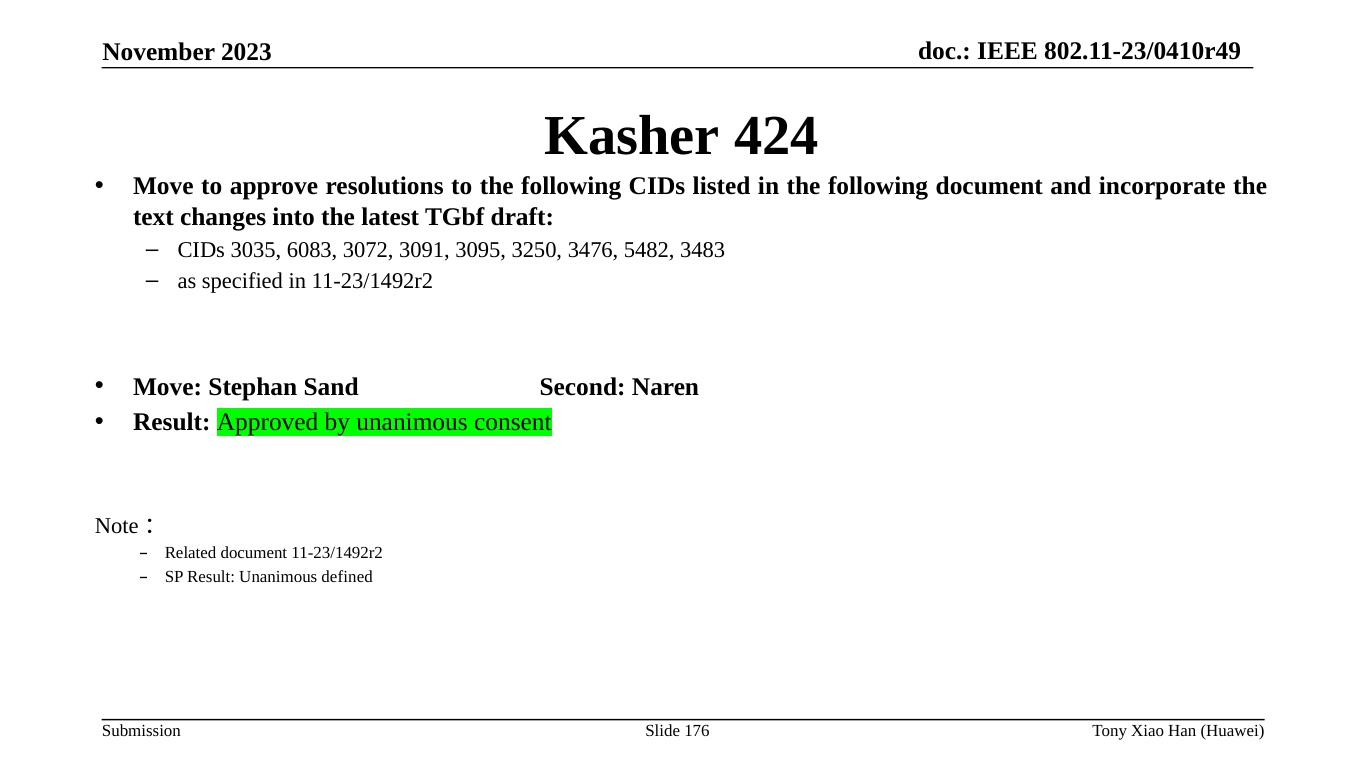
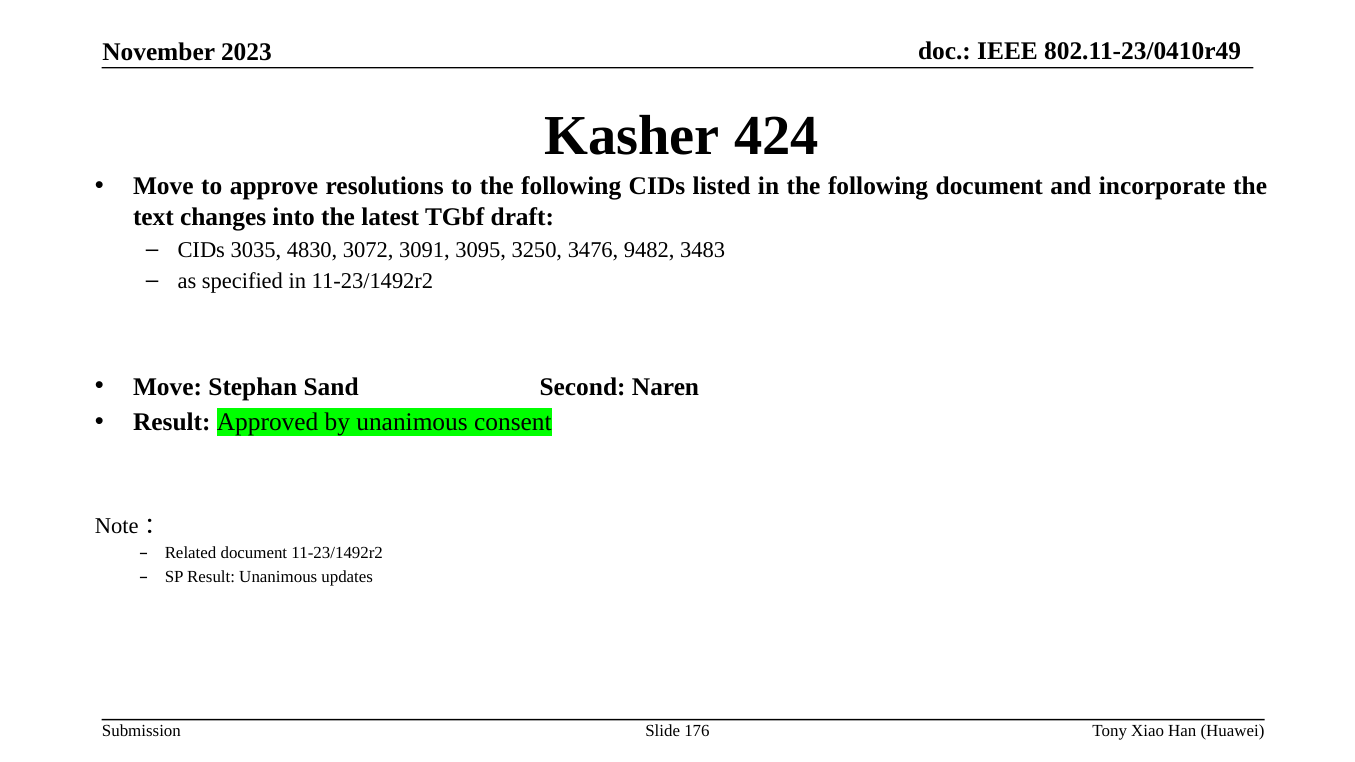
6083: 6083 -> 4830 (312, 250)
5482: 5482 -> 9482 (649, 250)
defined: defined -> updates (347, 577)
